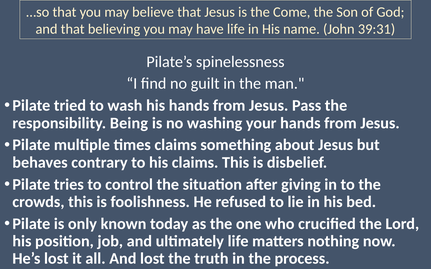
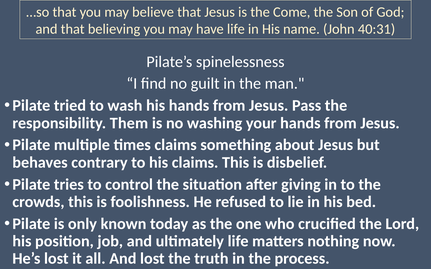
39:31: 39:31 -> 40:31 (377, 29)
Being: Being -> Them (129, 123)
